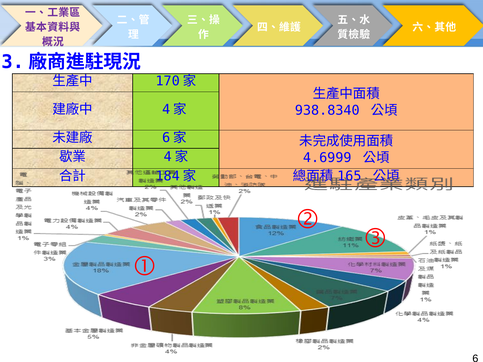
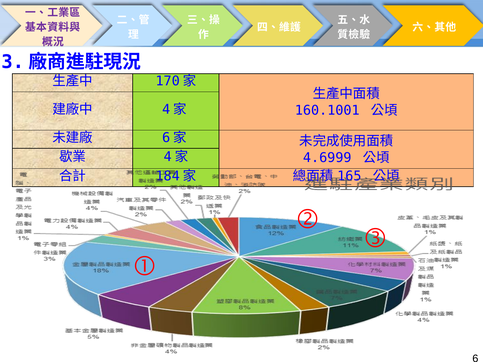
938.8340: 938.8340 -> 160.1001 (327, 110)
